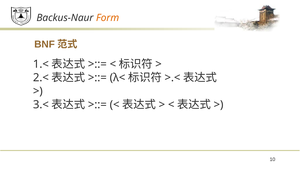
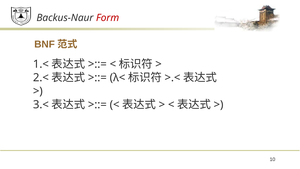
Form colour: orange -> red (108, 18)
